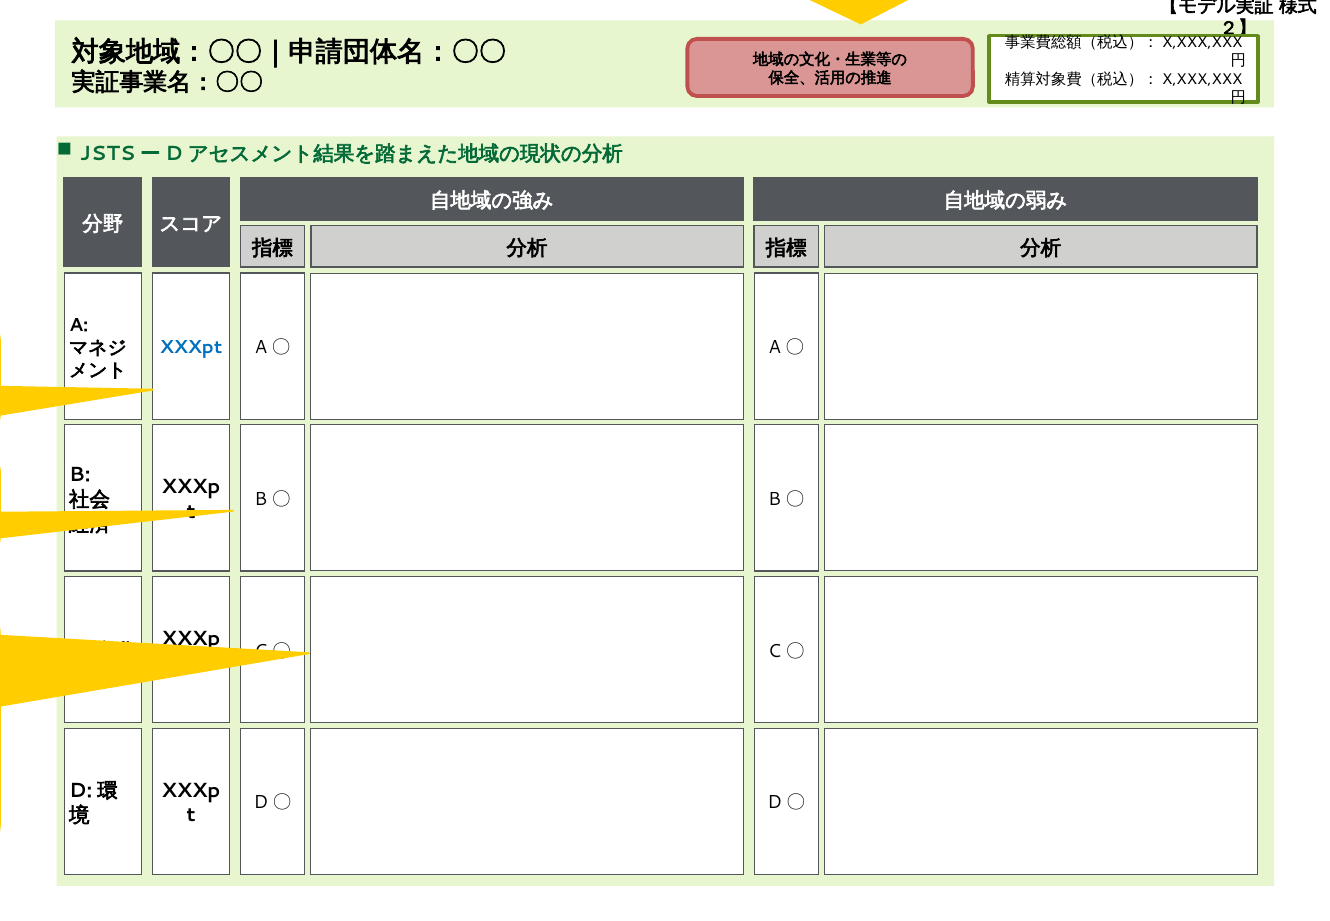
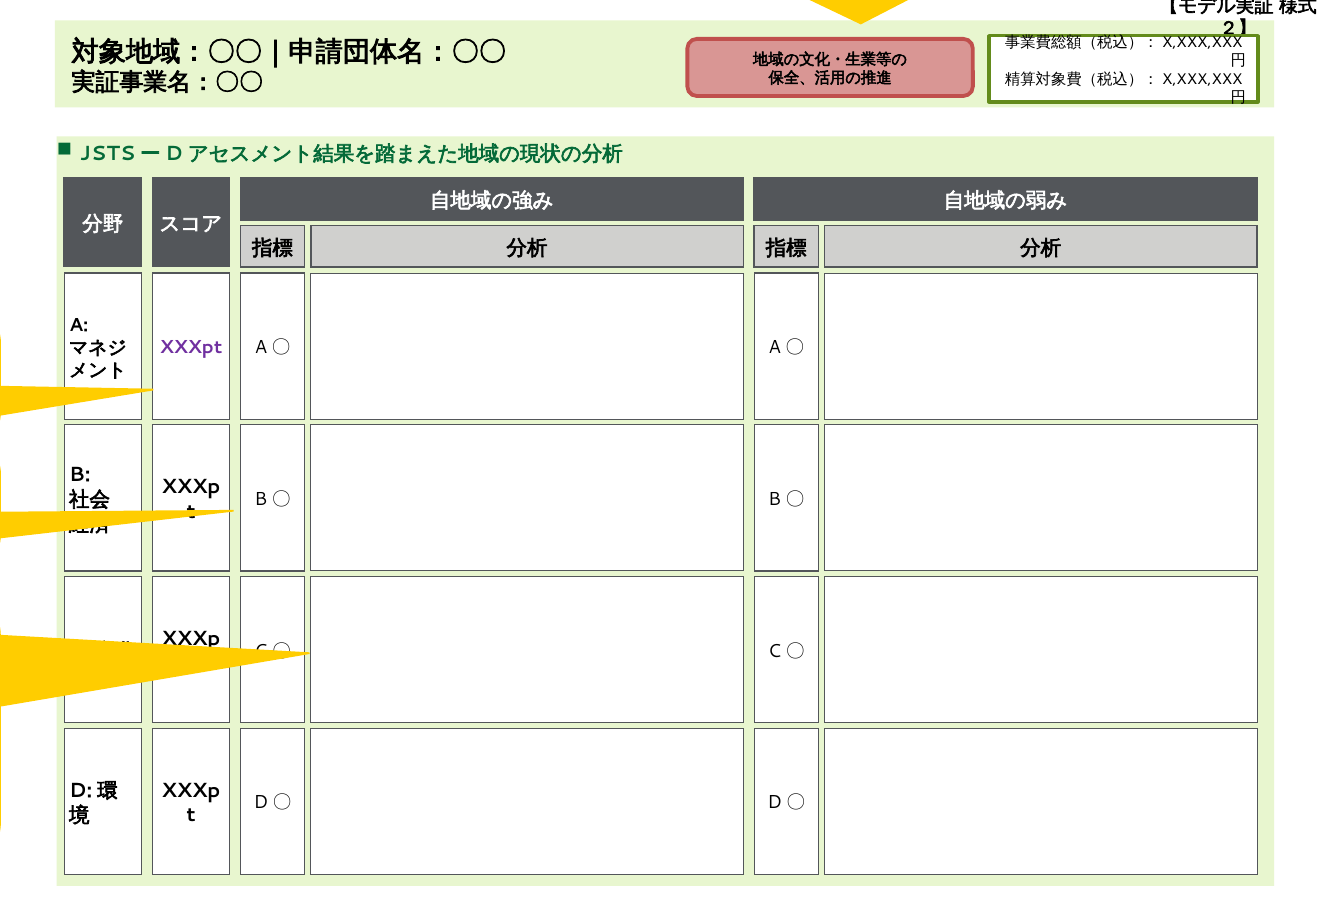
XXXpt colour: blue -> purple (191, 347)
